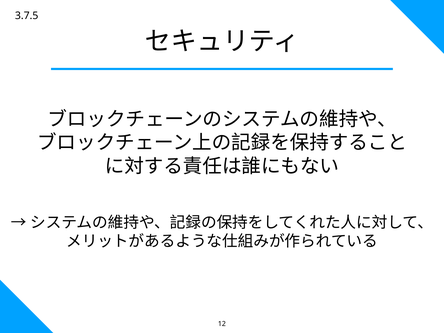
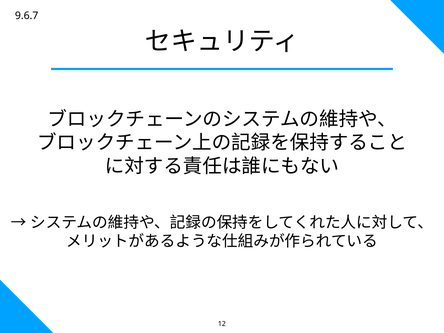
3.7.5: 3.7.5 -> 9.6.7 (27, 16)
